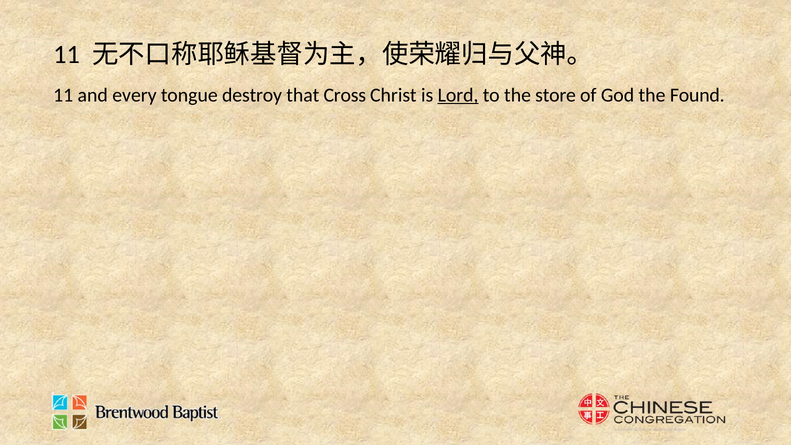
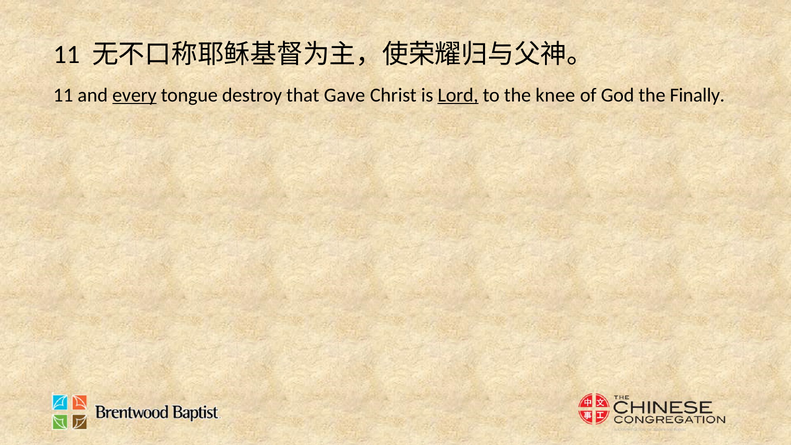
every underline: none -> present (134, 95)
Cross: Cross -> Gave (345, 95)
store: store -> knee (555, 95)
Found: Found -> Finally (697, 95)
